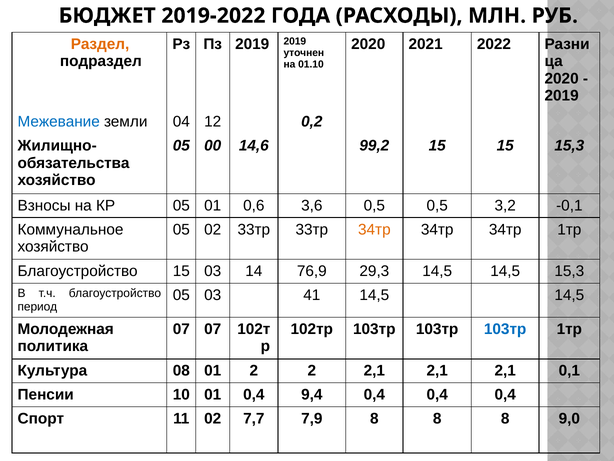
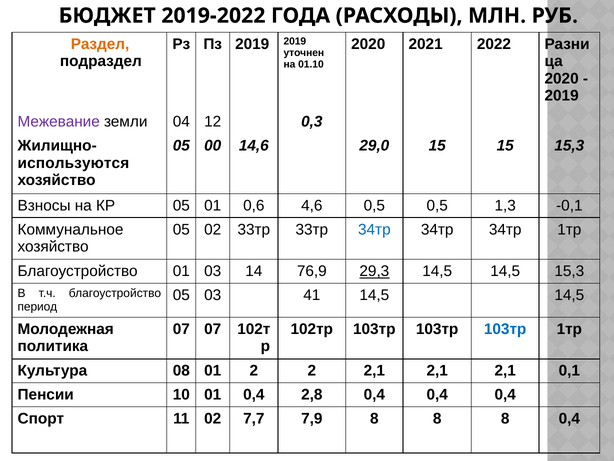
Межевание colour: blue -> purple (59, 122)
0,2: 0,2 -> 0,3 (312, 122)
99,2: 99,2 -> 29,0 (374, 146)
обязательства: обязательства -> используются (73, 163)
3,6: 3,6 -> 4,6 (312, 205)
3,2: 3,2 -> 1,3 (505, 205)
34тр colour: orange -> blue (374, 229)
Благоустройство 15: 15 -> 01 (181, 271)
29,3 underline: none -> present (374, 271)
9,4: 9,4 -> 2,8 (312, 394)
8 9,0: 9,0 -> 0,4 (569, 418)
